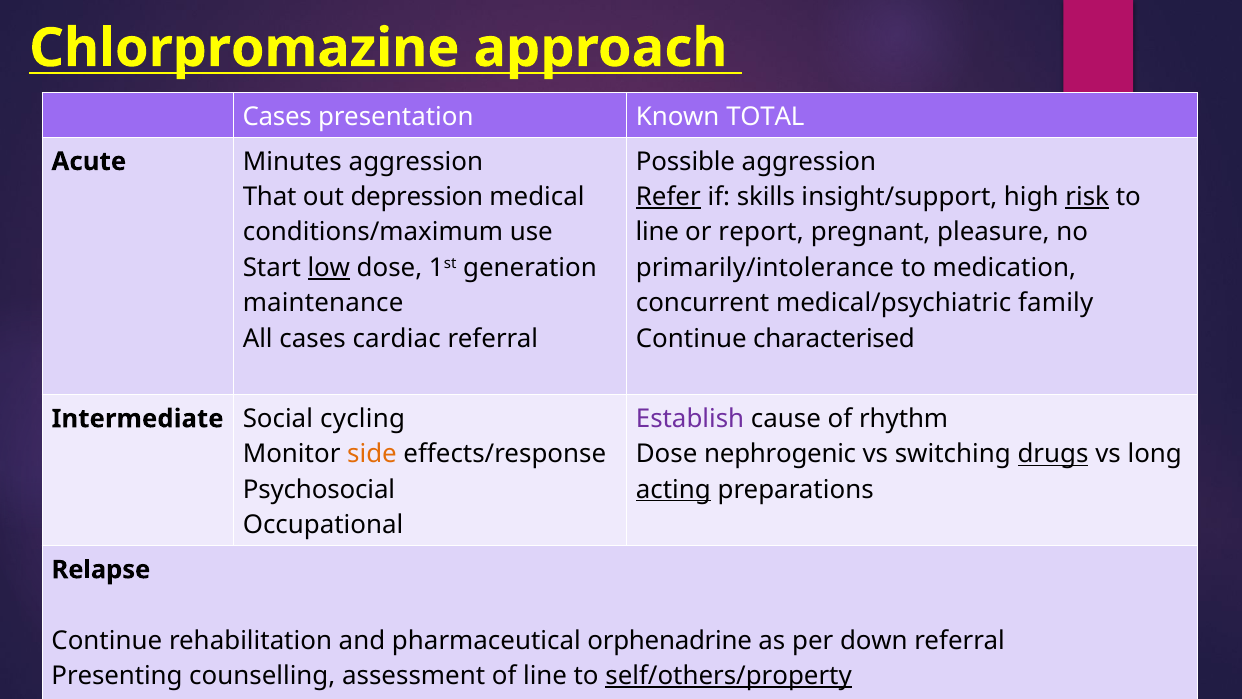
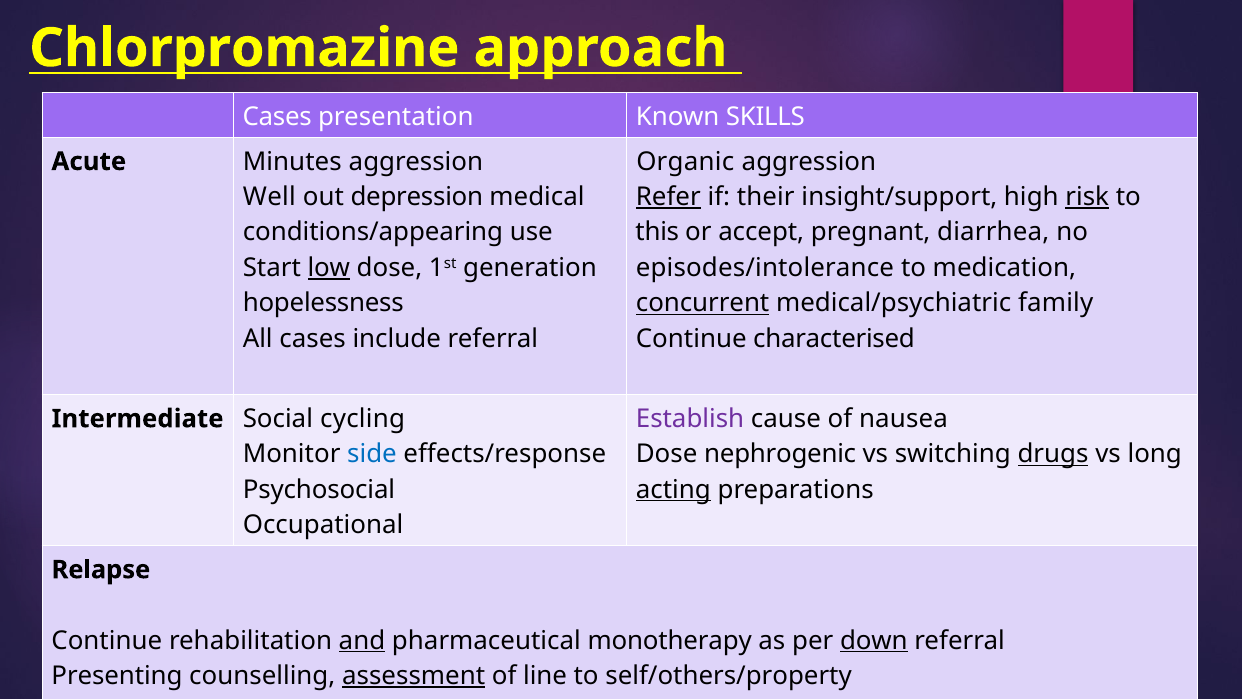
TOTAL: TOTAL -> SKILLS (765, 117)
Possible: Possible -> Organic (685, 161)
That: That -> Well (269, 197)
skills: skills -> their (766, 197)
conditions/maximum: conditions/maximum -> conditions/appearing (373, 232)
line: line -> this (657, 232)
report: report -> accept (761, 232)
pleasure: pleasure -> diarrhea (993, 232)
primarily/intolerance: primarily/intolerance -> episodes/intolerance (765, 268)
maintenance: maintenance -> hopelessness (323, 303)
concurrent underline: none -> present (703, 303)
cardiac: cardiac -> include (397, 338)
rhythm: rhythm -> nausea (904, 419)
side colour: orange -> blue (372, 454)
and underline: none -> present (362, 640)
orphenadrine: orphenadrine -> monotherapy (670, 640)
down underline: none -> present (874, 640)
assessment underline: none -> present (414, 676)
self/others/property underline: present -> none (729, 676)
